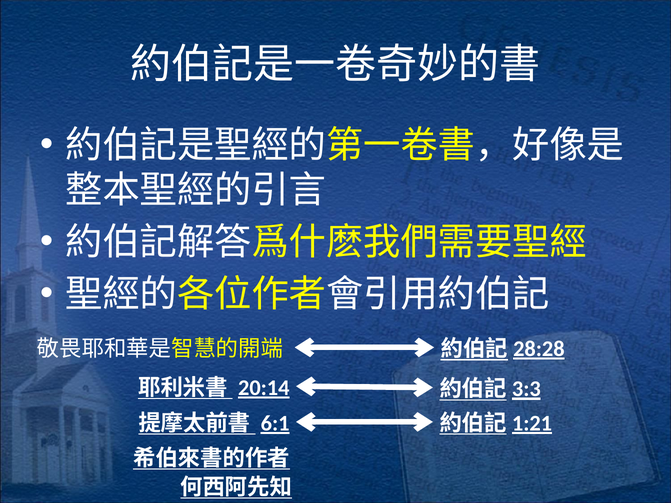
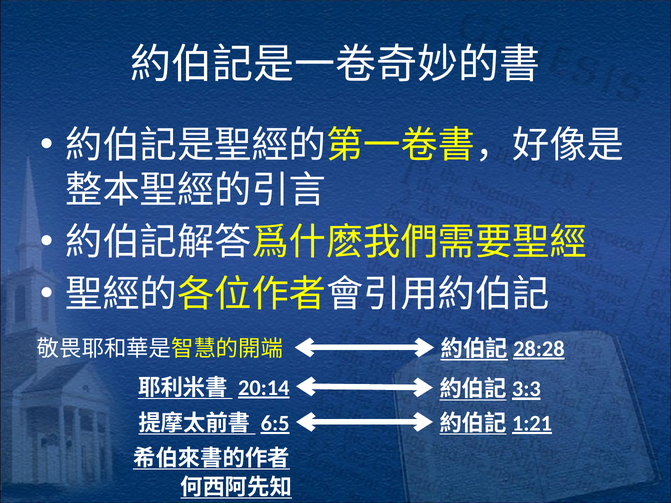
6:1: 6:1 -> 6:5 (275, 424)
